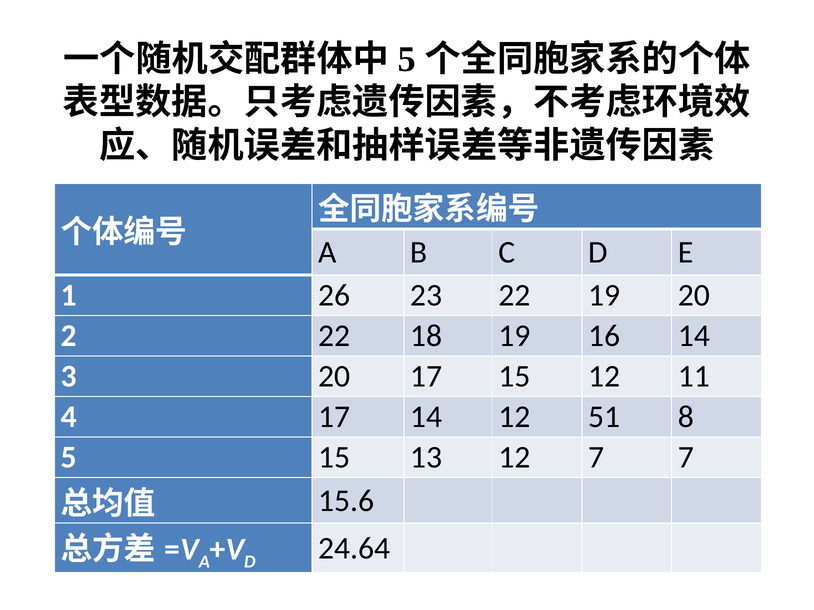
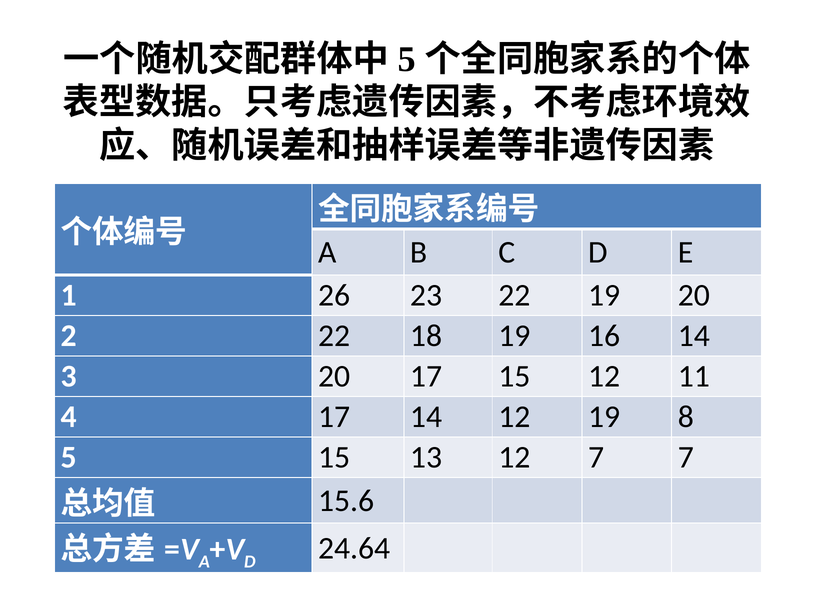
12 51: 51 -> 19 (604, 417)
